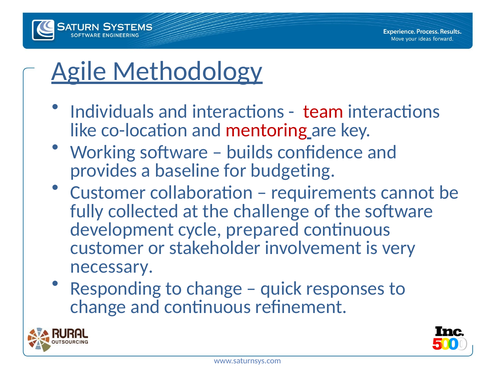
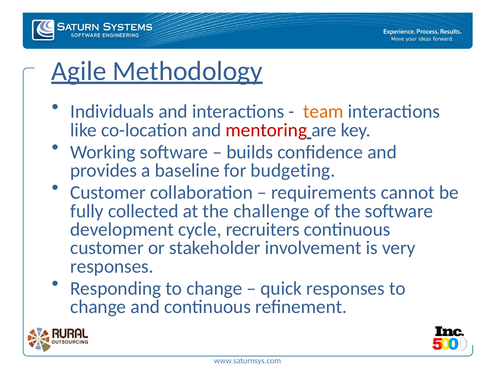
team colour: red -> orange (323, 112)
prepared: prepared -> recruiters (263, 230)
necessary: necessary -> responses (112, 267)
